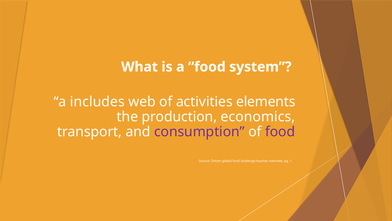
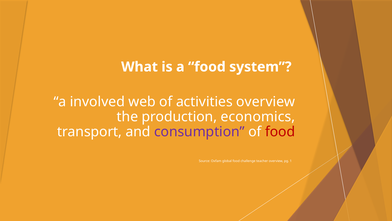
includes: includes -> involved (97, 102)
activities elements: elements -> overview (266, 102)
food colour: purple -> red (280, 132)
